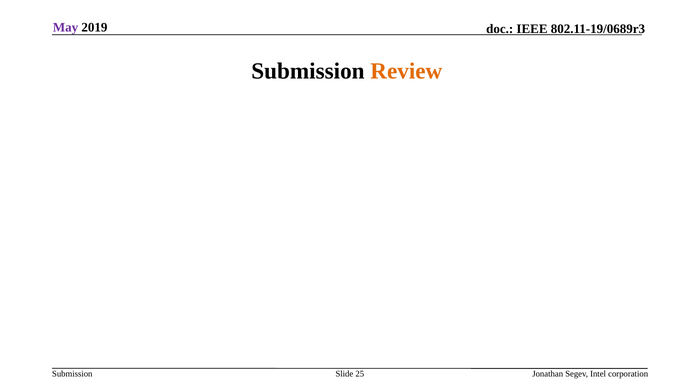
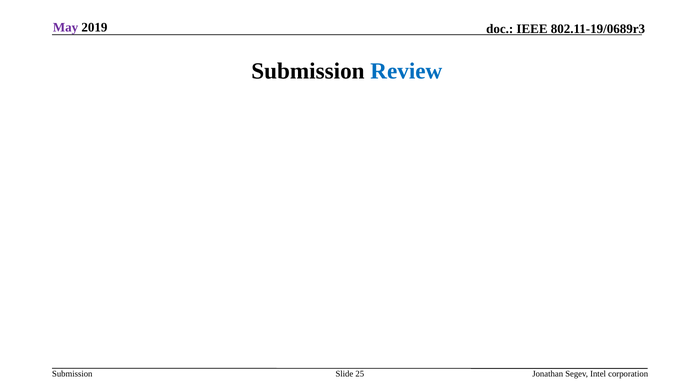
Review colour: orange -> blue (406, 71)
